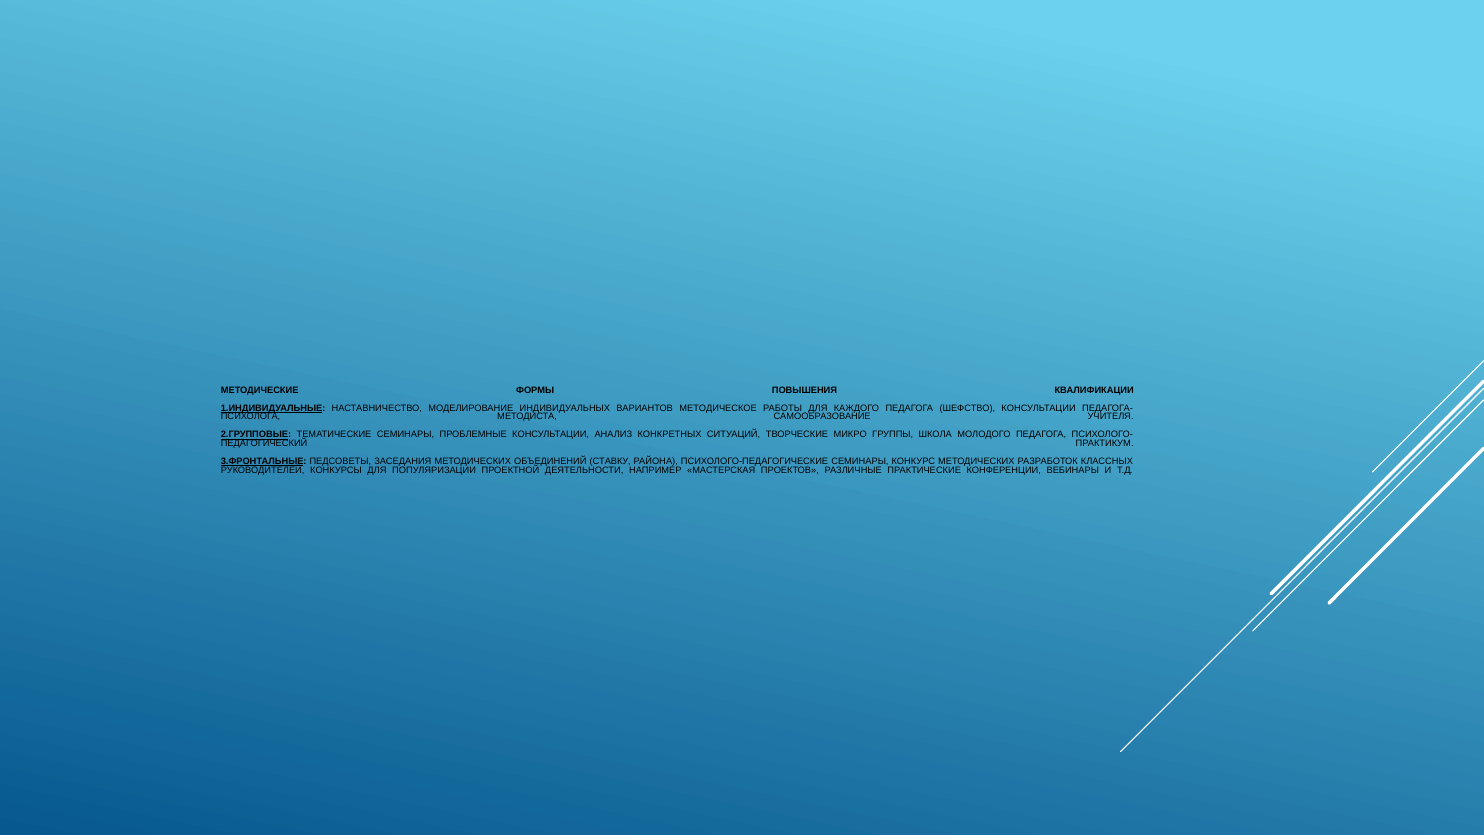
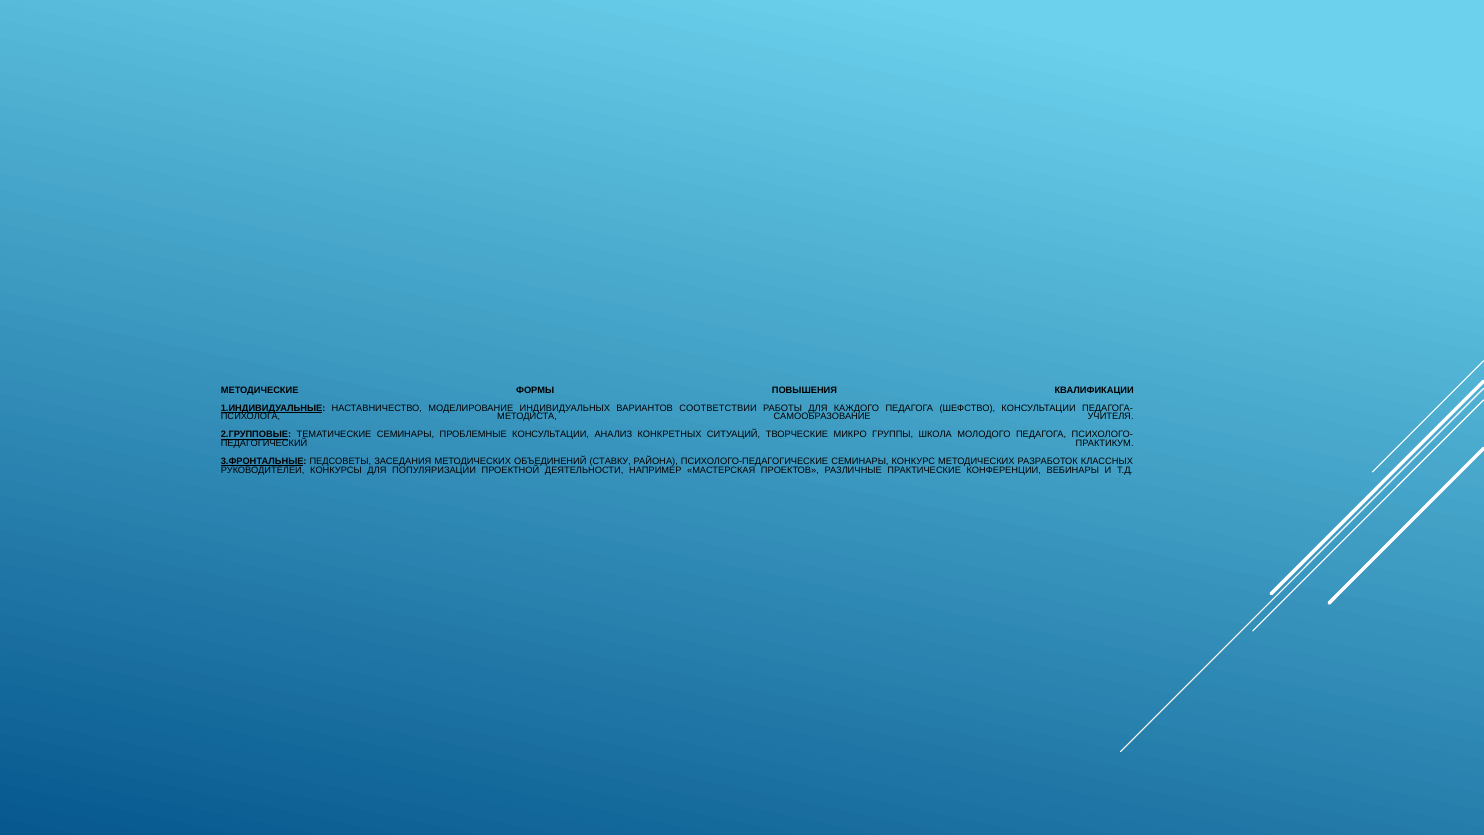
МЕТОДИЧЕСКОЕ: МЕТОДИЧЕСКОЕ -> СООТВЕТСТВИИ (718, 408)
